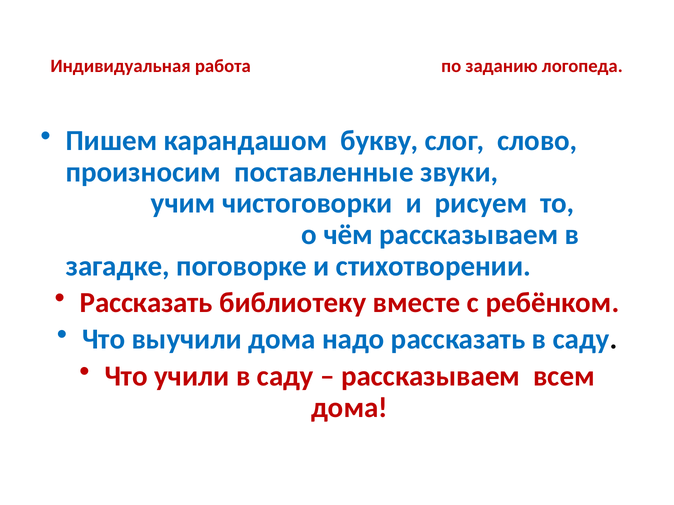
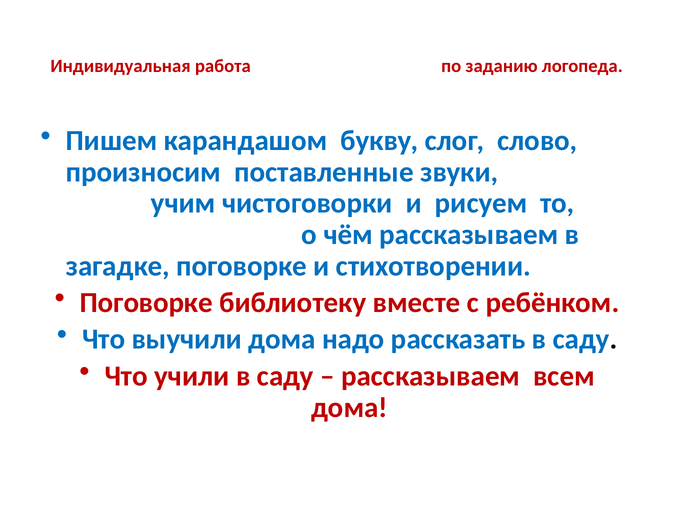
Рассказать: Рассказать -> Поговорке (146, 303)
